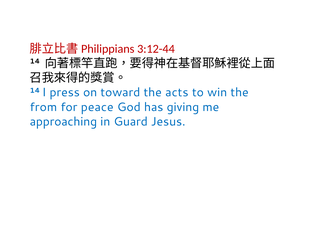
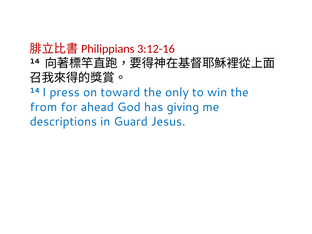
3:12-44: 3:12-44 -> 3:12-16 (156, 49)
acts: acts -> only (177, 92)
peace: peace -> ahead (97, 107)
approaching: approaching -> descriptions (63, 122)
